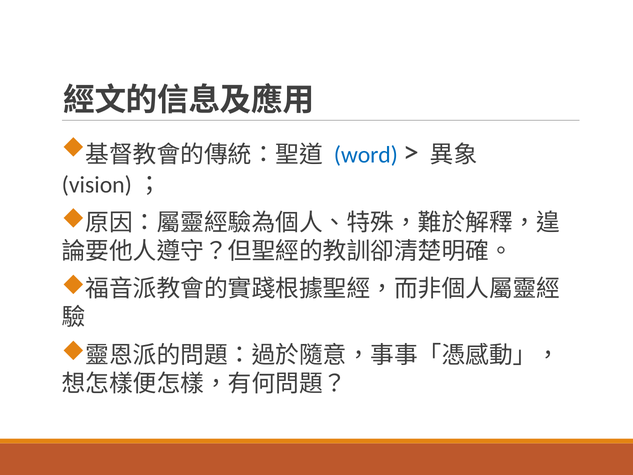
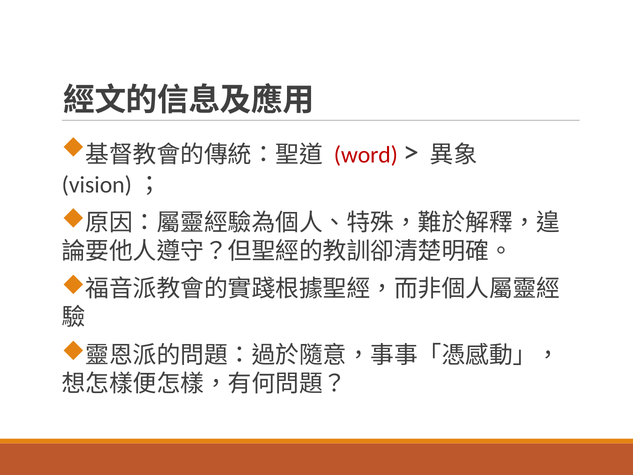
word colour: blue -> red (366, 155)
